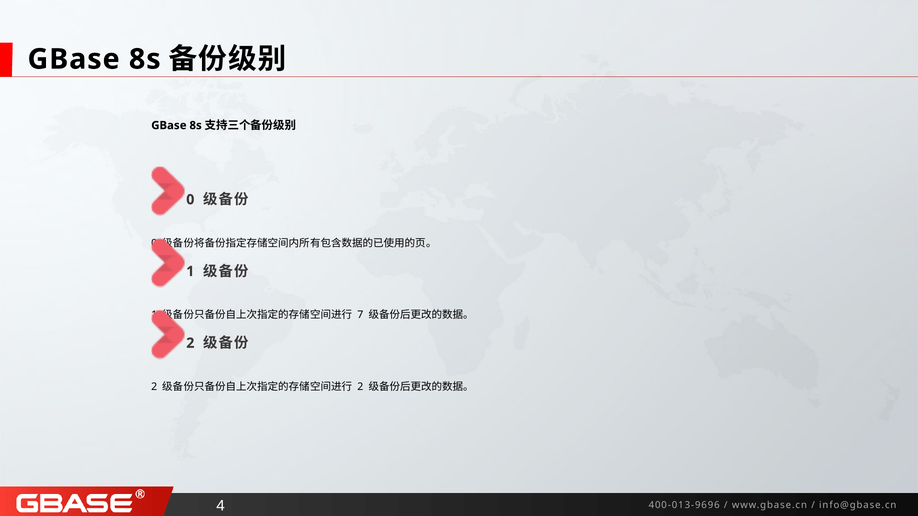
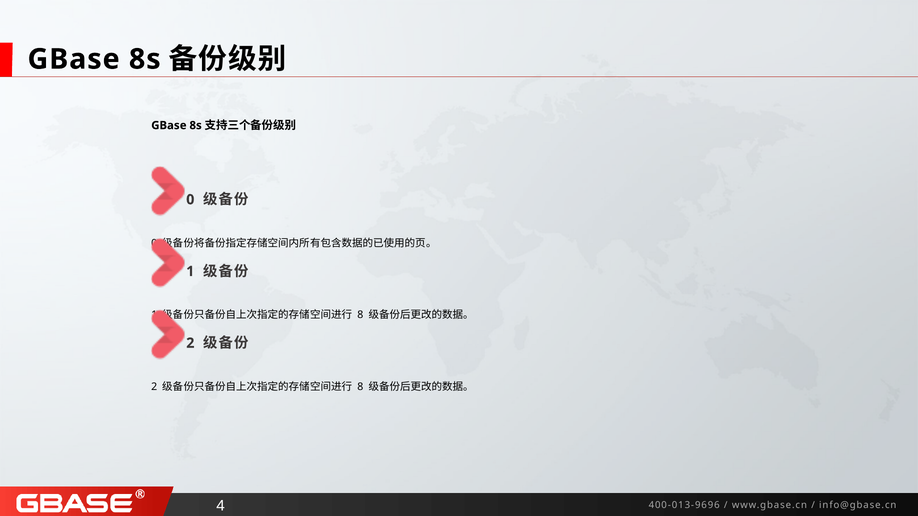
7: 7 -> 8 (360, 315)
2: 2 -> 8 (360, 387)
